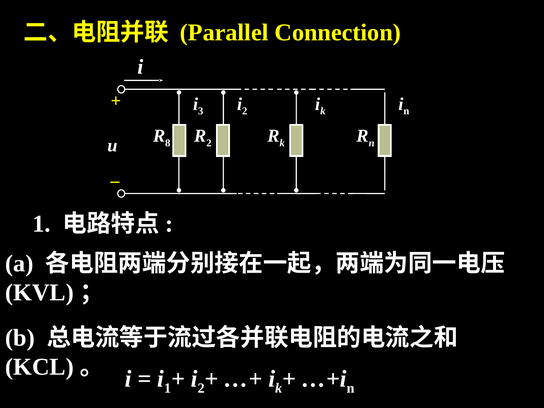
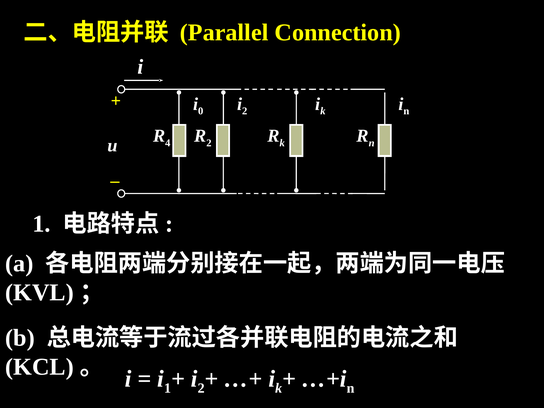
3: 3 -> 0 (201, 111)
8: 8 -> 4 (168, 143)
